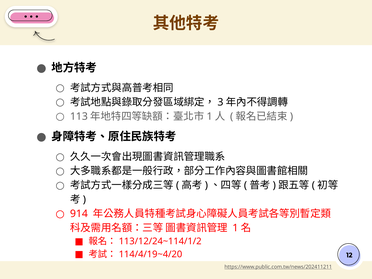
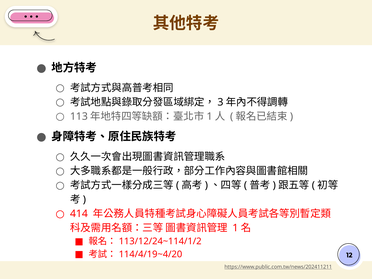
914: 914 -> 414 (79, 214)
